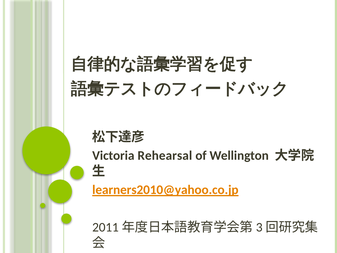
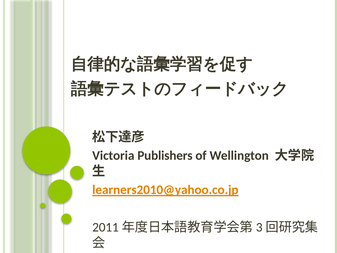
Rehearsal: Rehearsal -> Publishers (165, 155)
